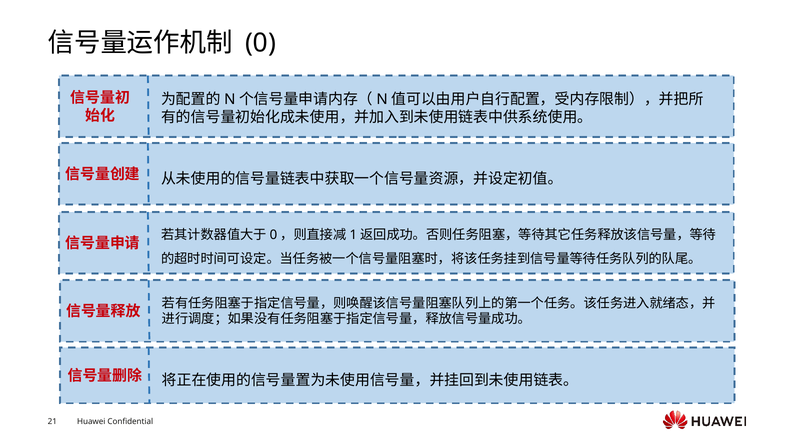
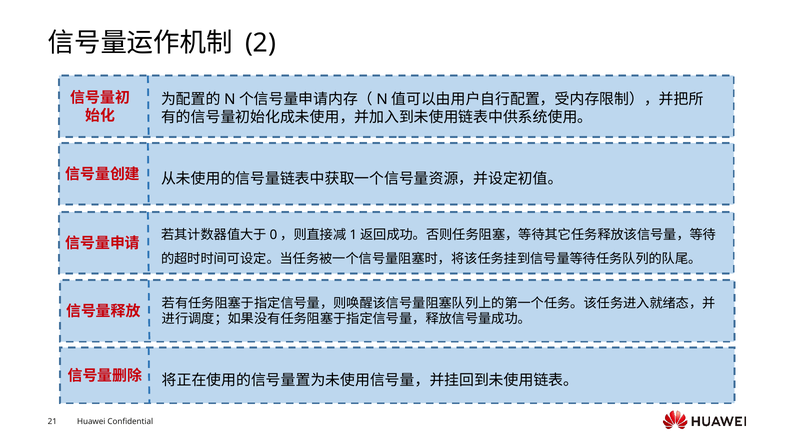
0: 0 -> 2 (261, 43)
